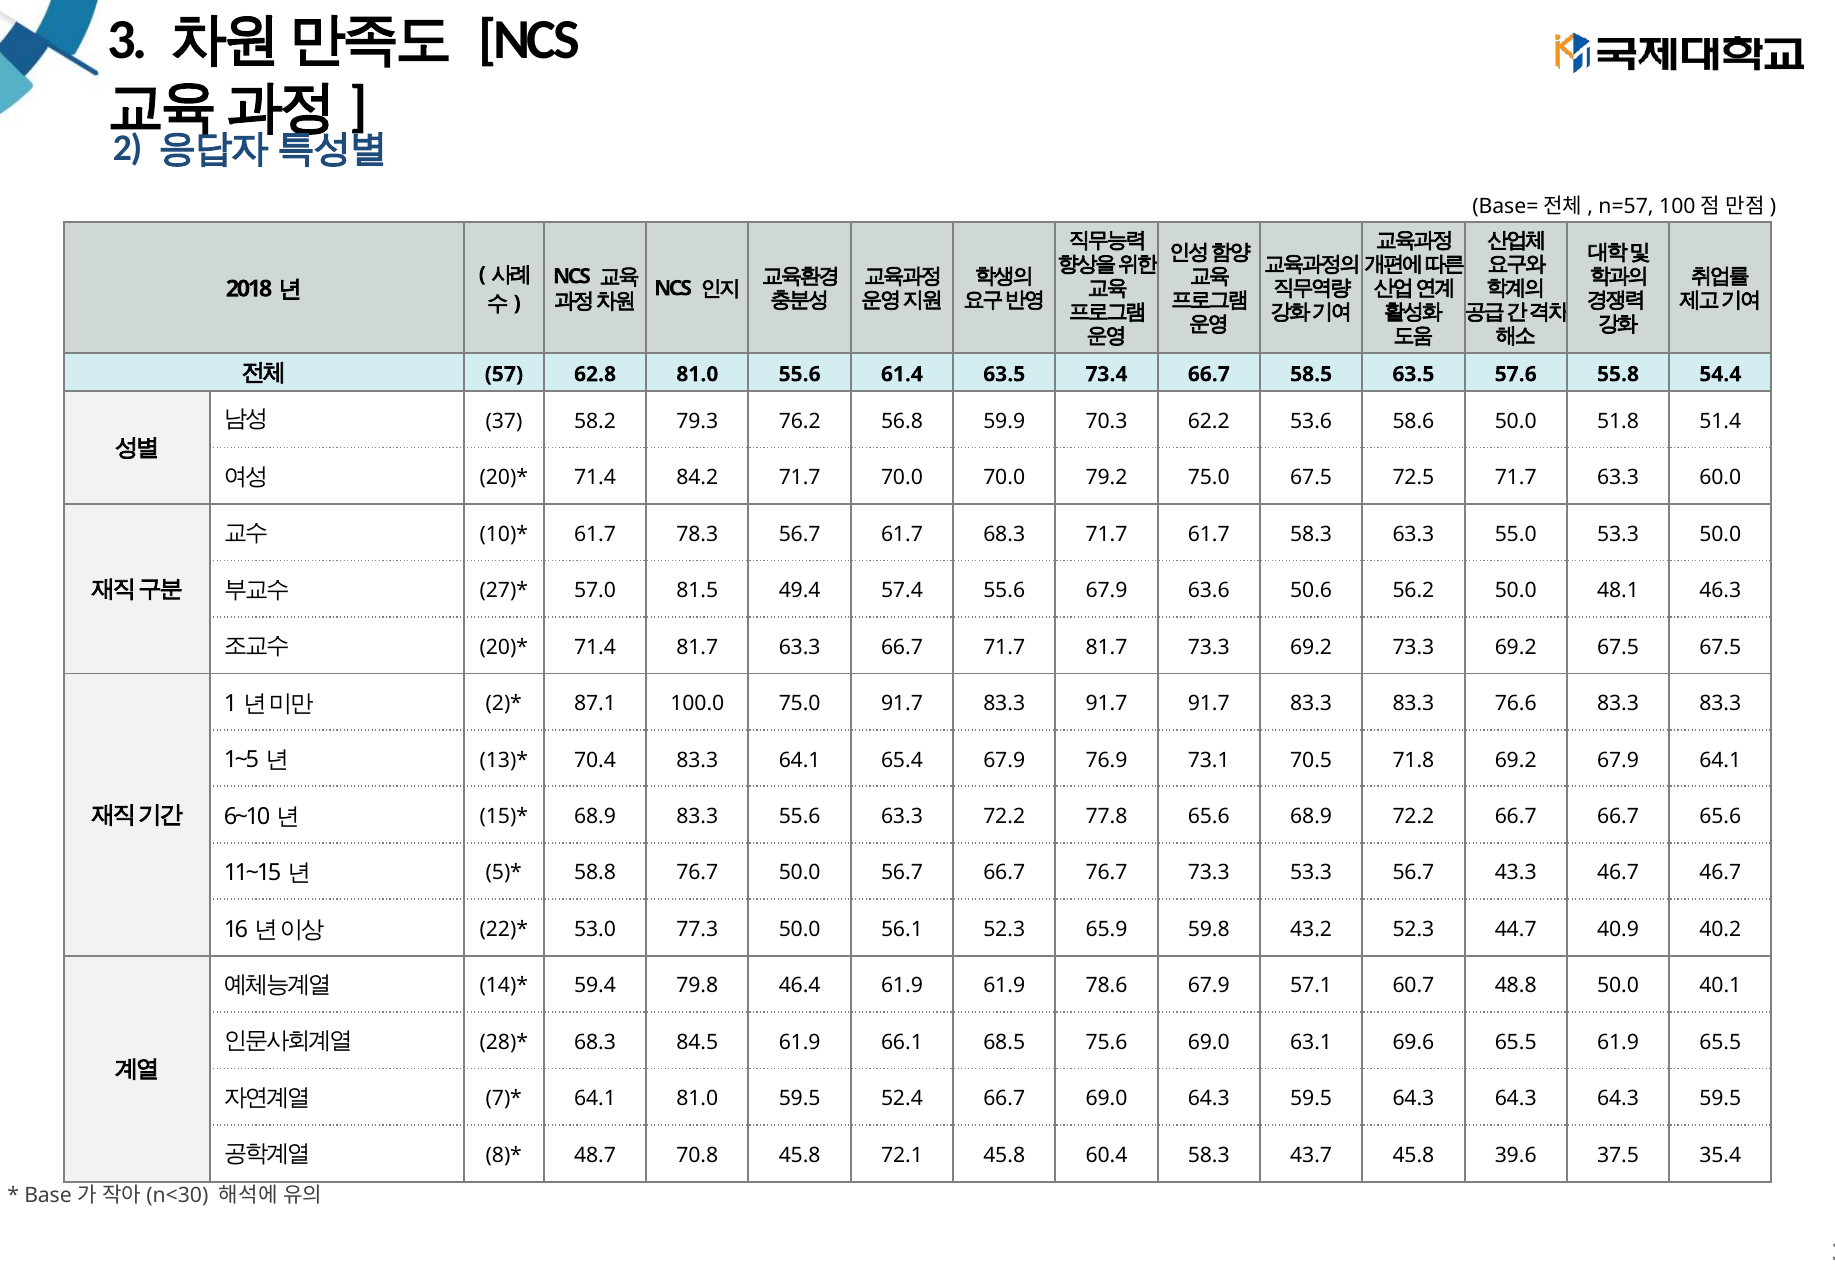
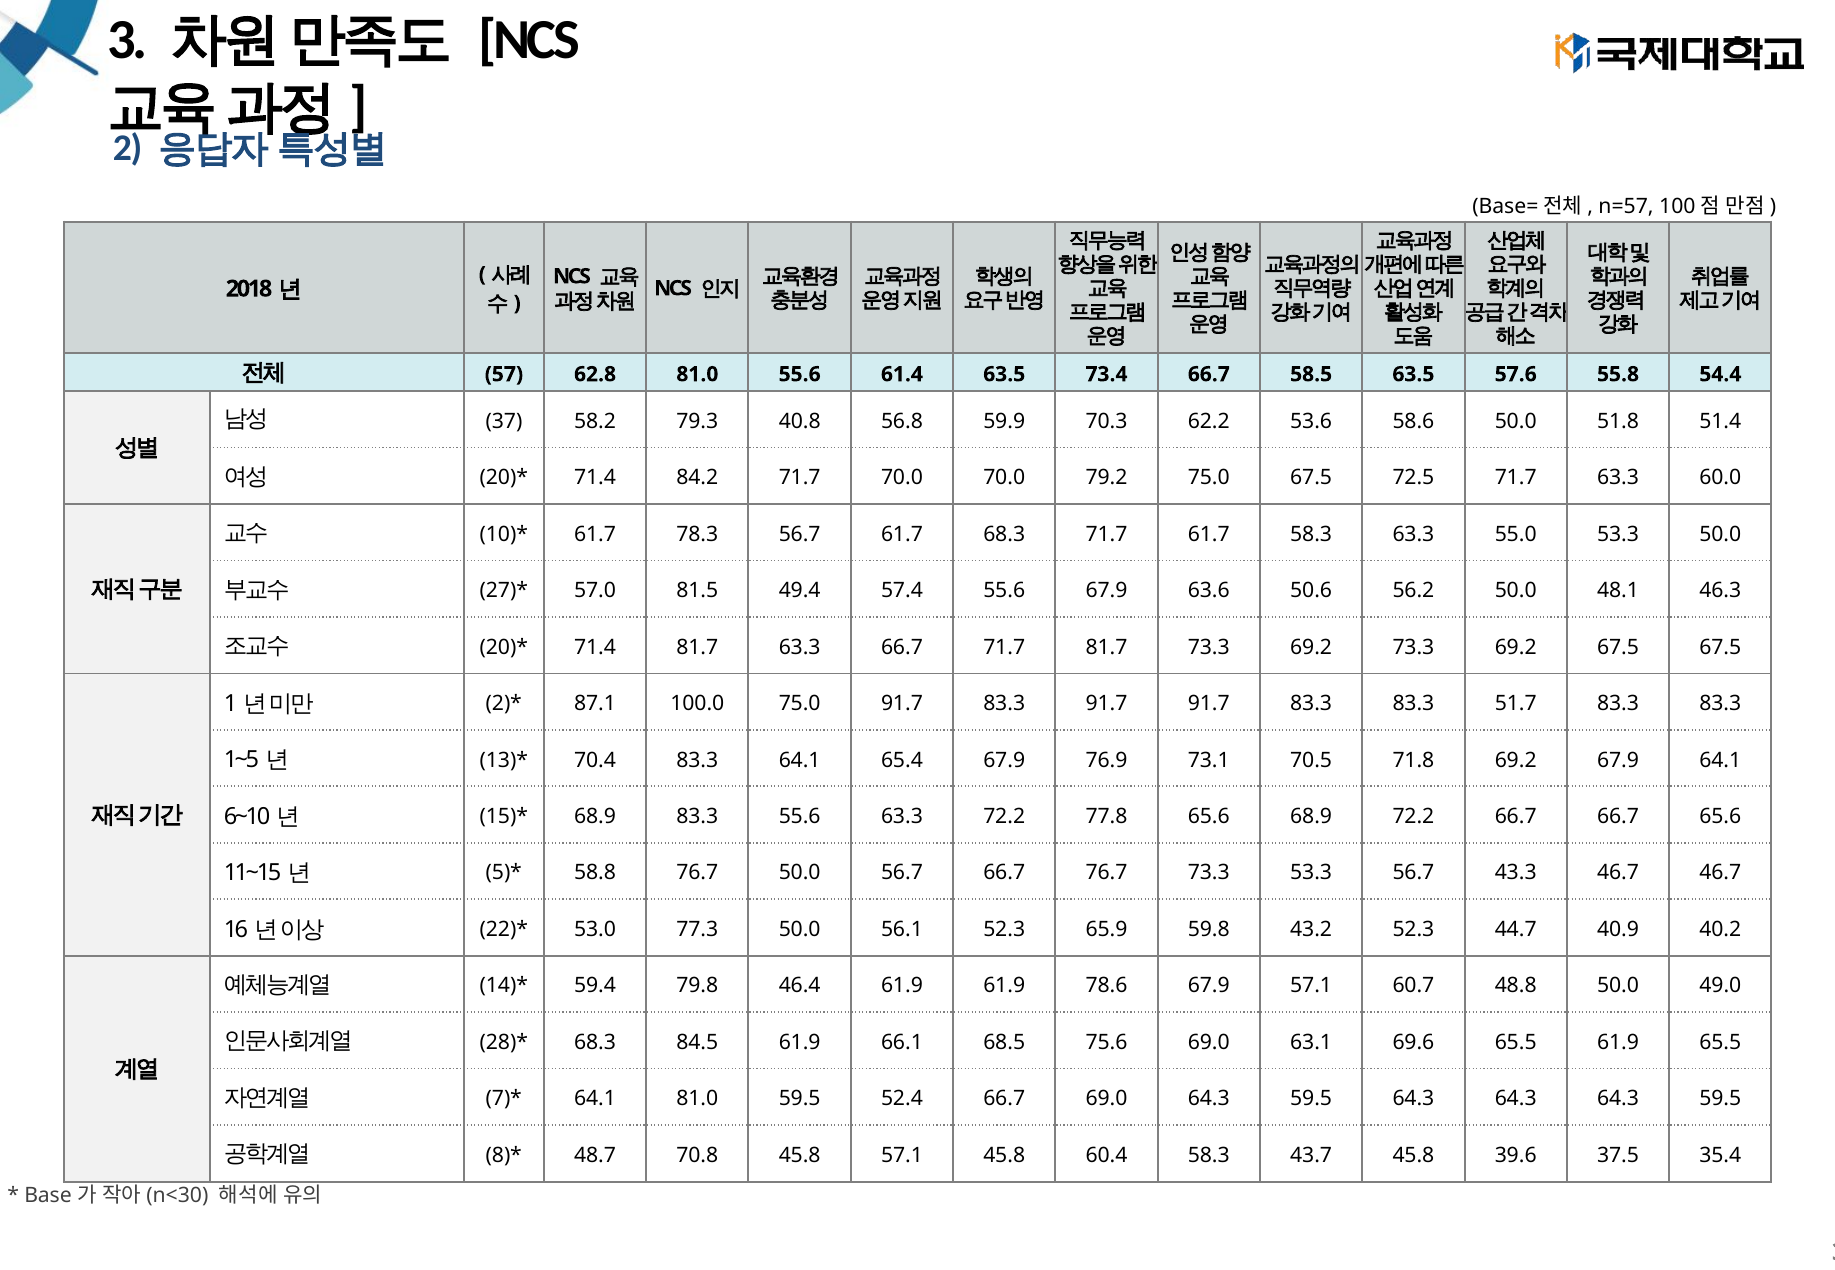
76.2: 76.2 -> 40.8 (800, 421)
76.6: 76.6 -> 51.7 (1516, 704)
40.1: 40.1 -> 49.0 (1720, 986)
45.8 72.1: 72.1 -> 57.1 (902, 1156)
